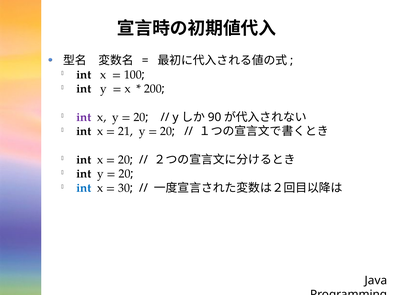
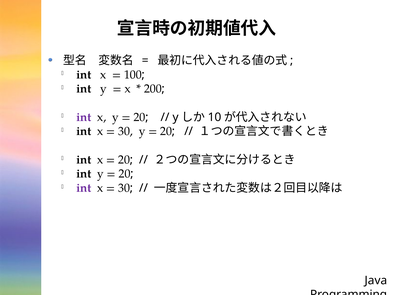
90: 90 -> 10 (215, 117)
21: 21 -> 30 (126, 131)
int colour: blue -> purple (84, 188)
